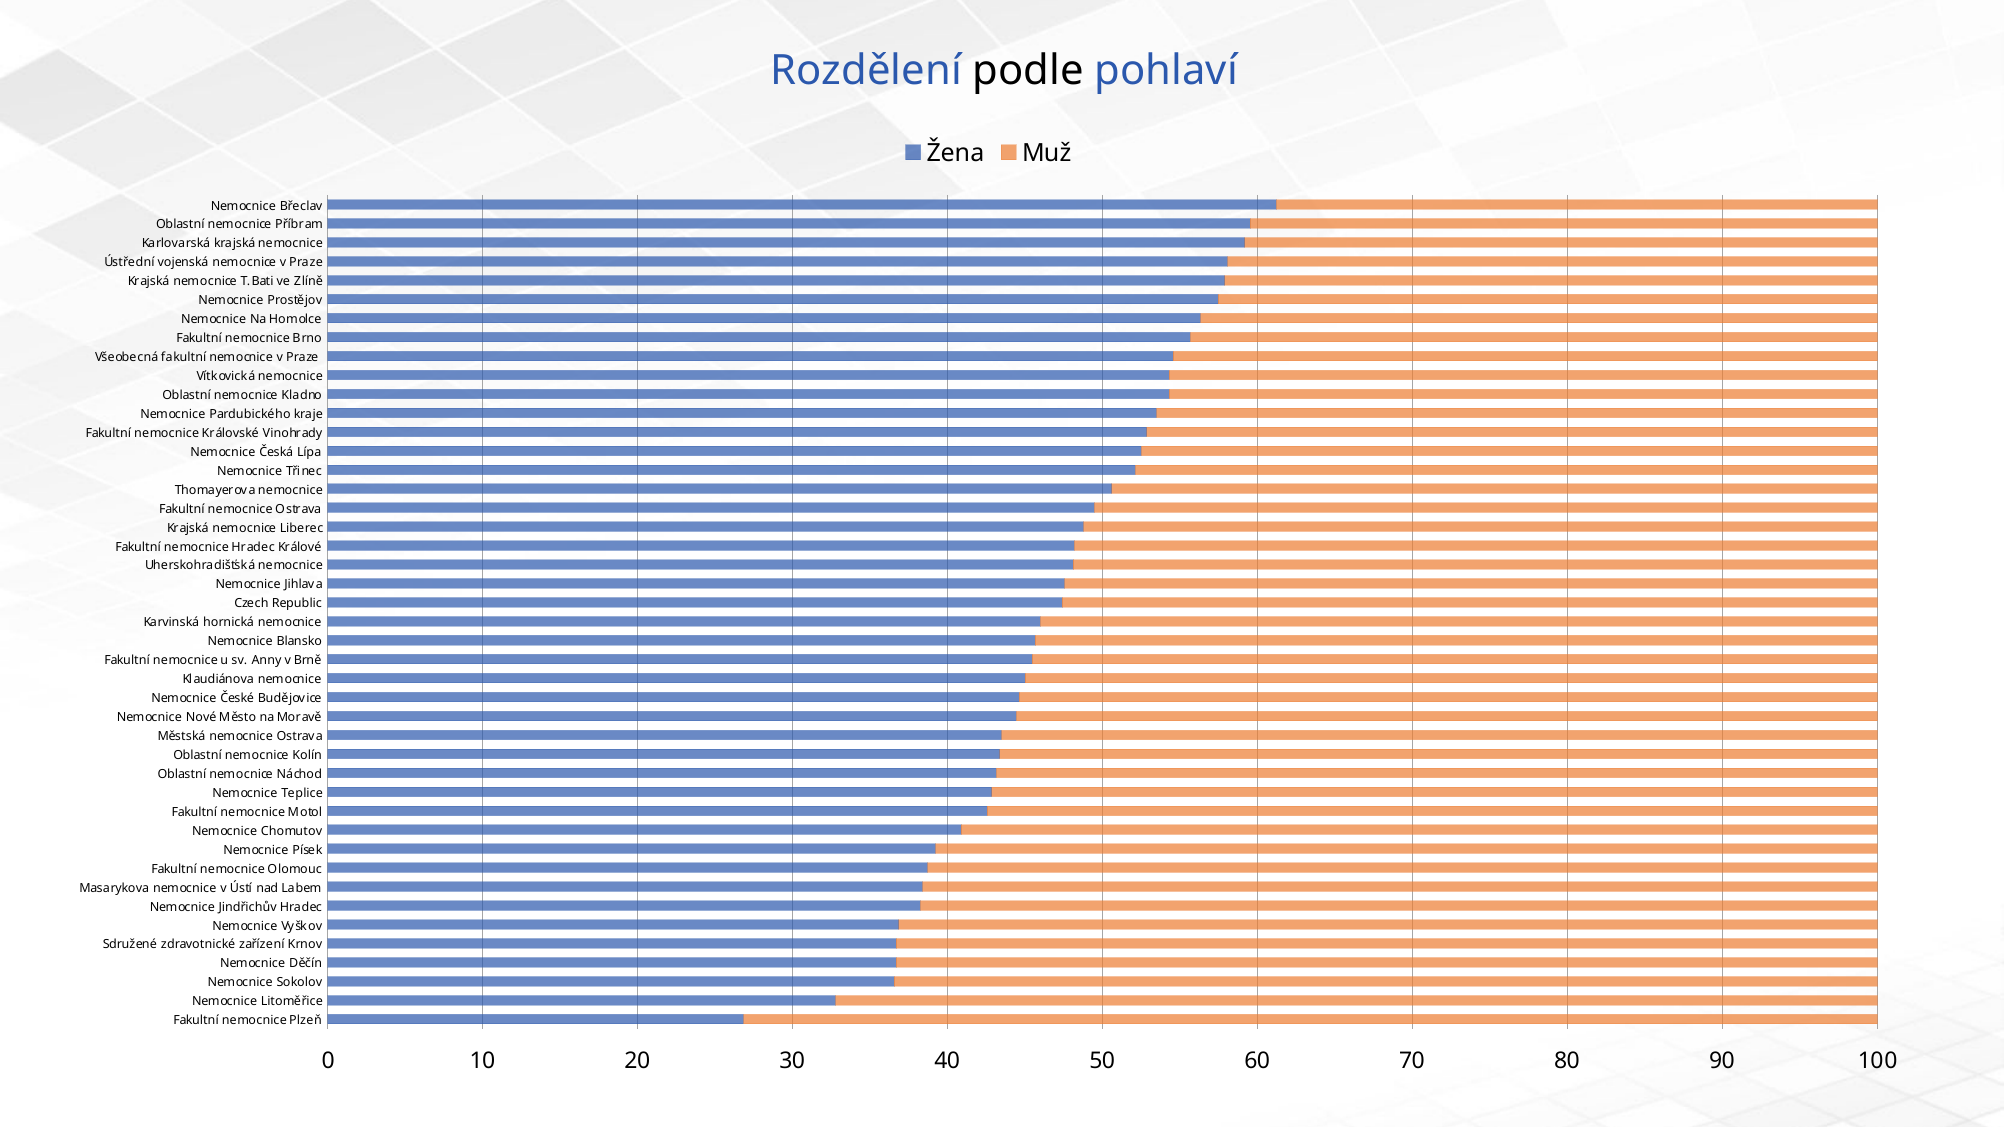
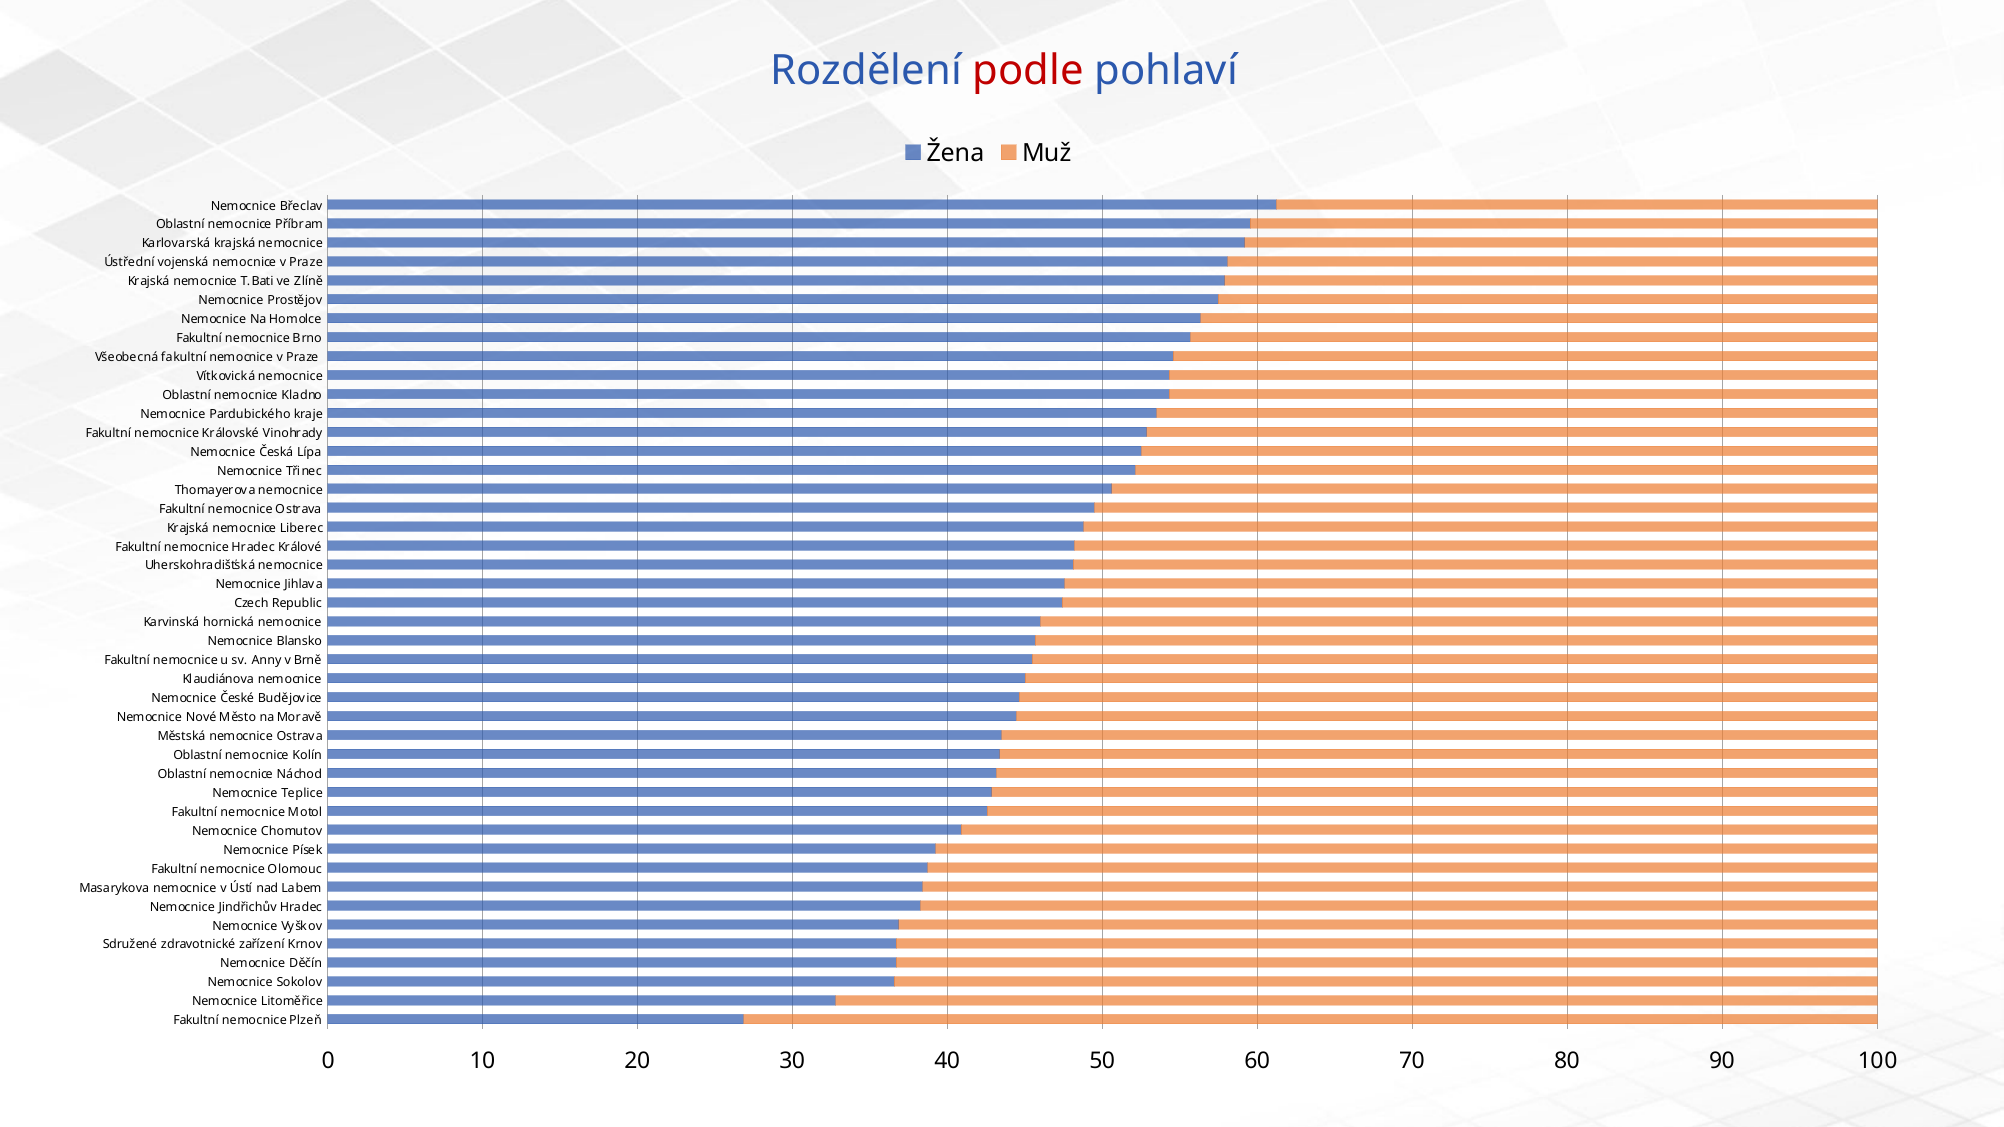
podle colour: black -> red (1028, 71)
